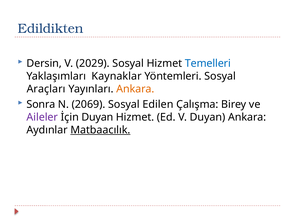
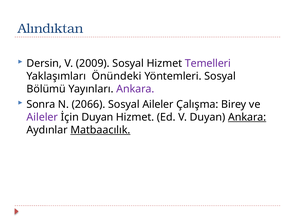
Edildikten: Edildikten -> Alındıktan (51, 28)
2029: 2029 -> 2009 (93, 63)
Temelleri colour: blue -> purple (208, 63)
Kaynaklar: Kaynaklar -> Önündeki (117, 76)
Araçları: Araçları -> Bölümü (46, 89)
Ankara colour: orange -> purple (135, 89)
2069: 2069 -> 2066 (89, 104)
Sosyal Edilen: Edilen -> Aileler (158, 104)
Ankara underline: none -> present (247, 117)
